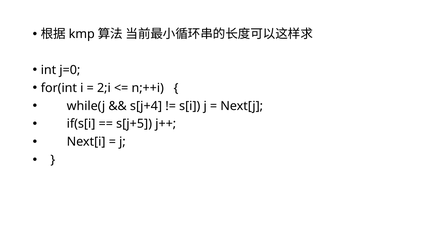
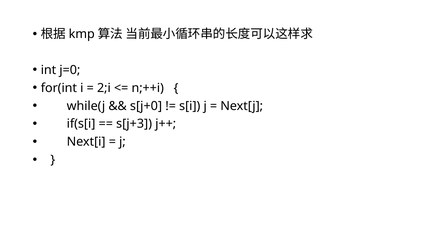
s[j+4: s[j+4 -> s[j+0 (146, 106)
s[j+5: s[j+5 -> s[j+3 (134, 124)
